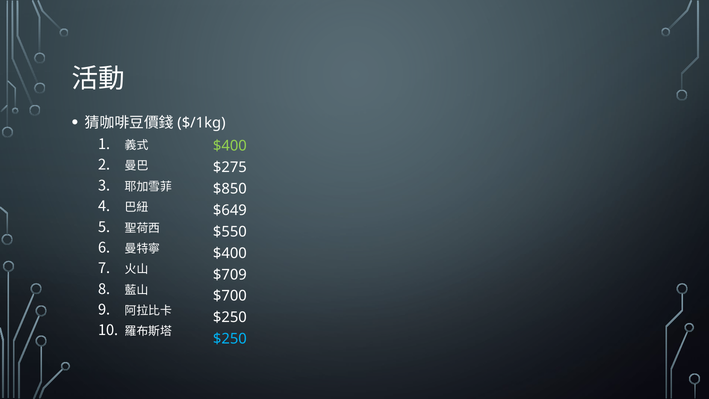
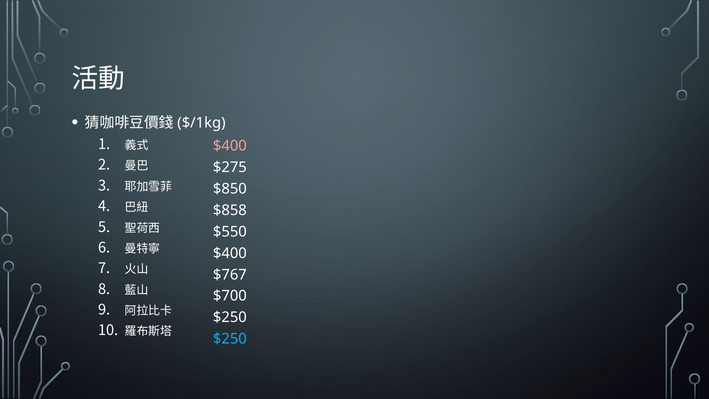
$400 colour: light green -> pink (230, 146)
$649: $649 -> $858 (230, 210)
$709: $709 -> $767 (230, 275)
